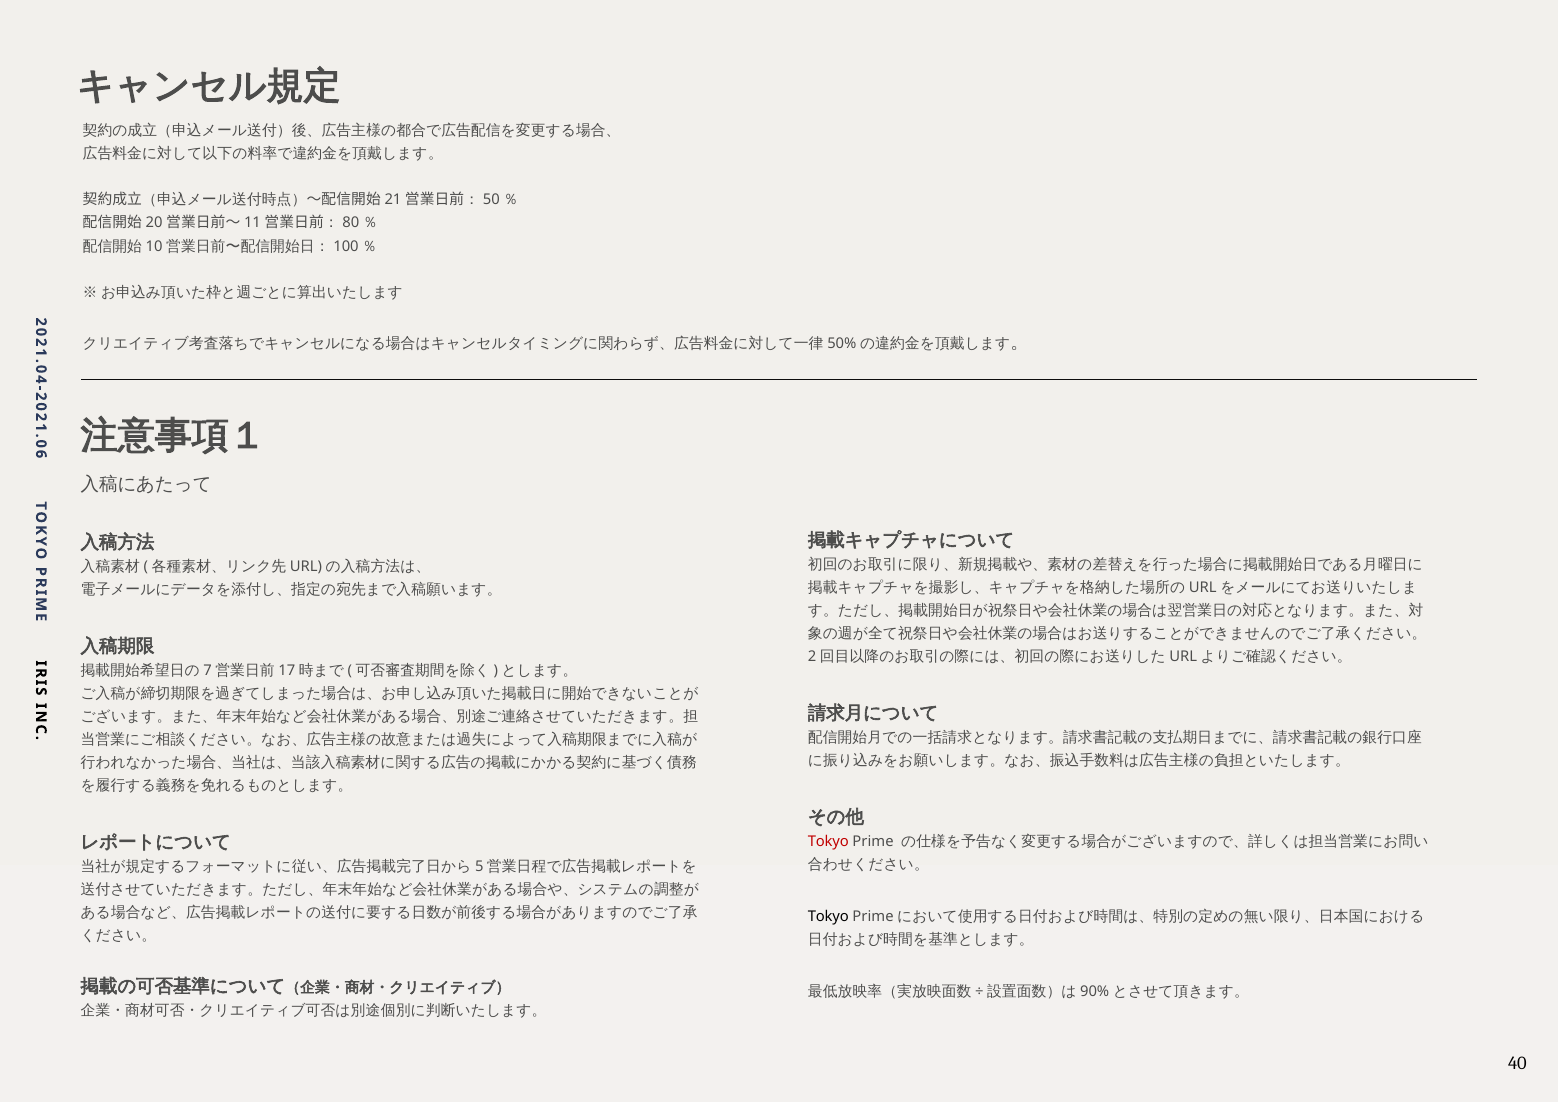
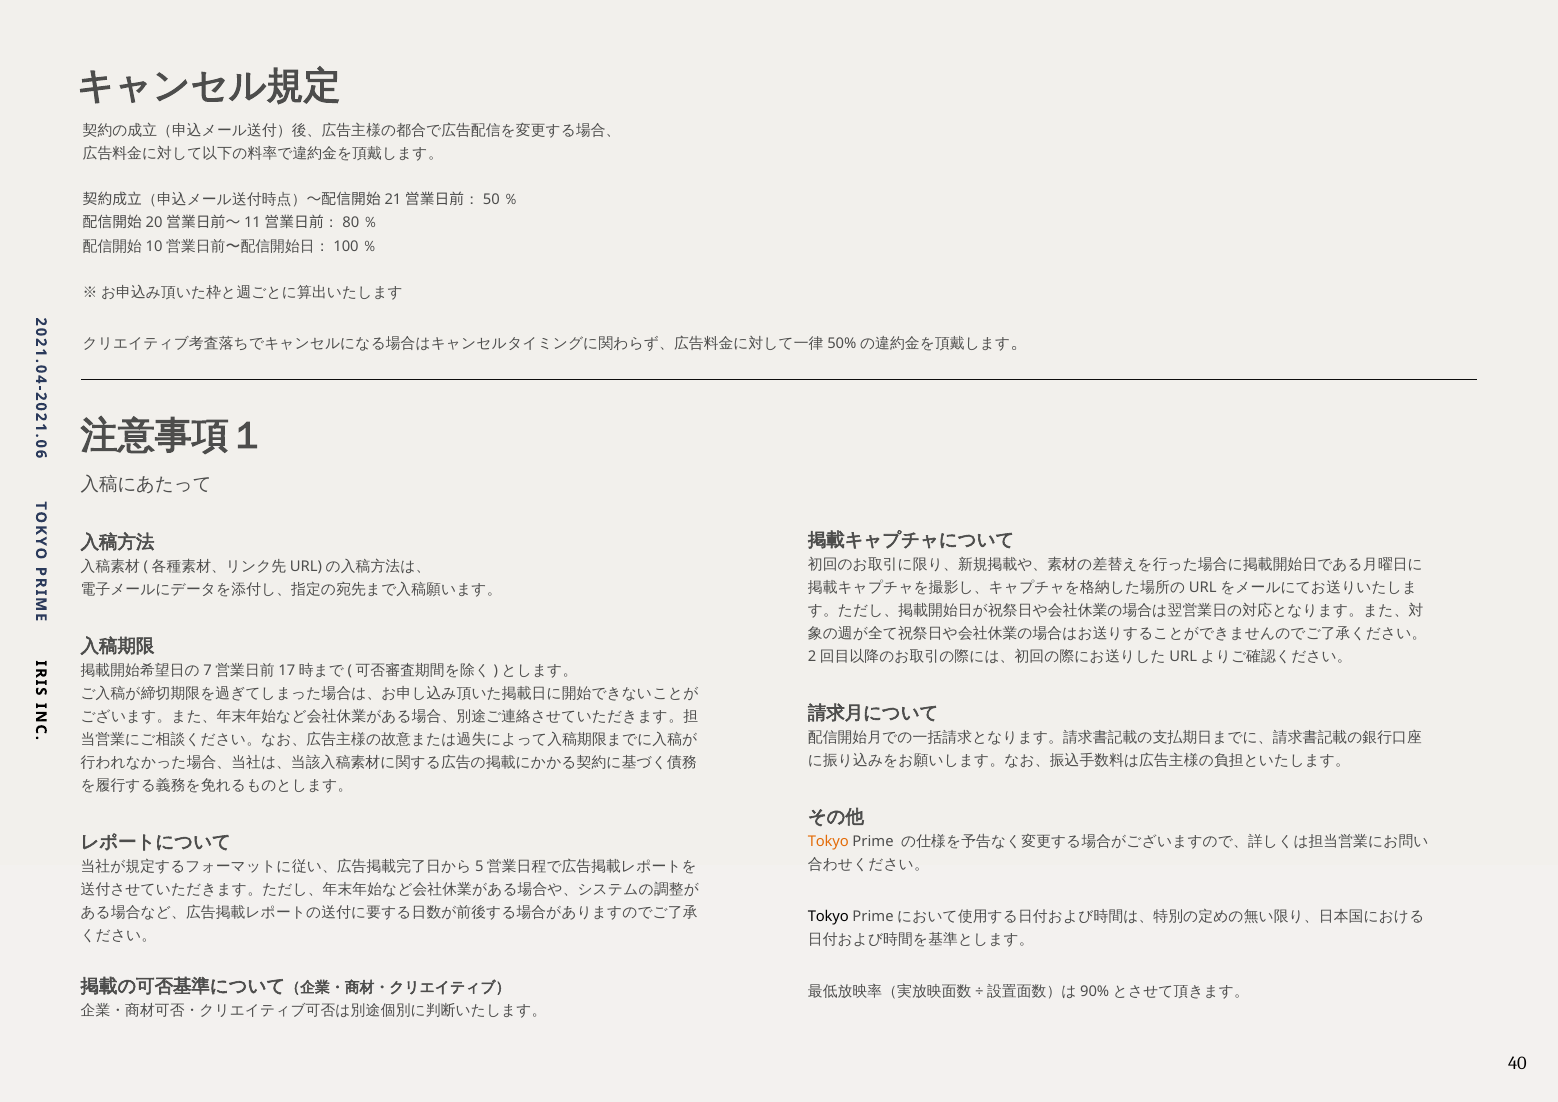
Tokyo colour: red -> orange (828, 842)
